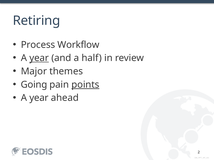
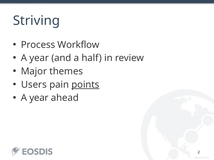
Retiring: Retiring -> Striving (36, 21)
year underline: present -> none (39, 58)
Going: Going -> Users (34, 85)
